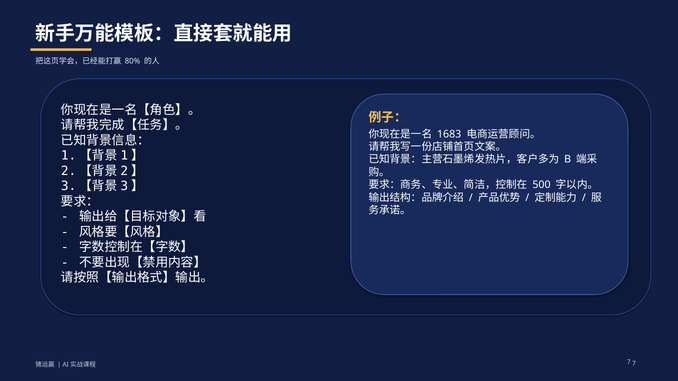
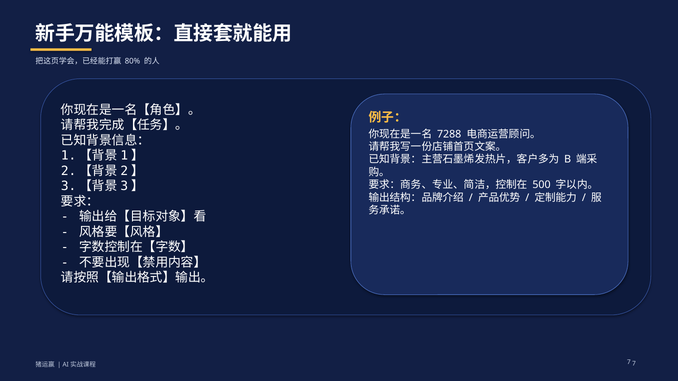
1683: 1683 -> 7288 (449, 134)
